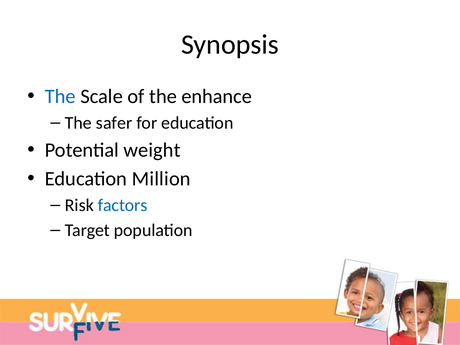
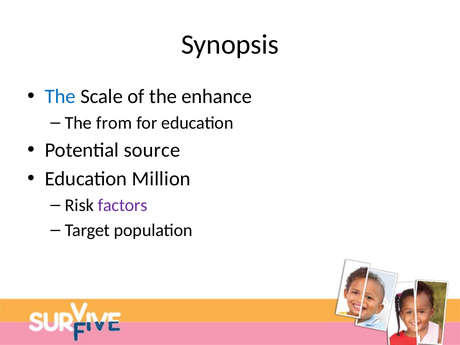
safer: safer -> from (114, 123)
weight: weight -> source (152, 150)
factors colour: blue -> purple (123, 205)
